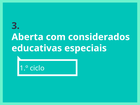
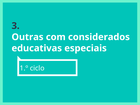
Aberta: Aberta -> Outras (28, 37)
